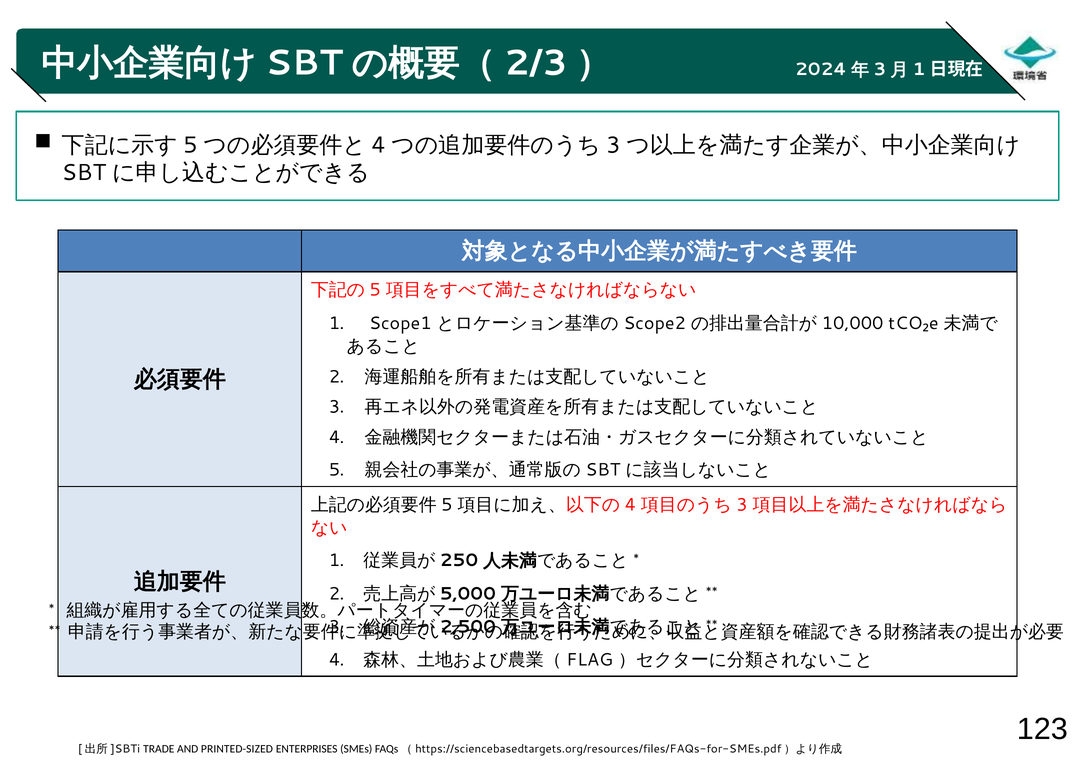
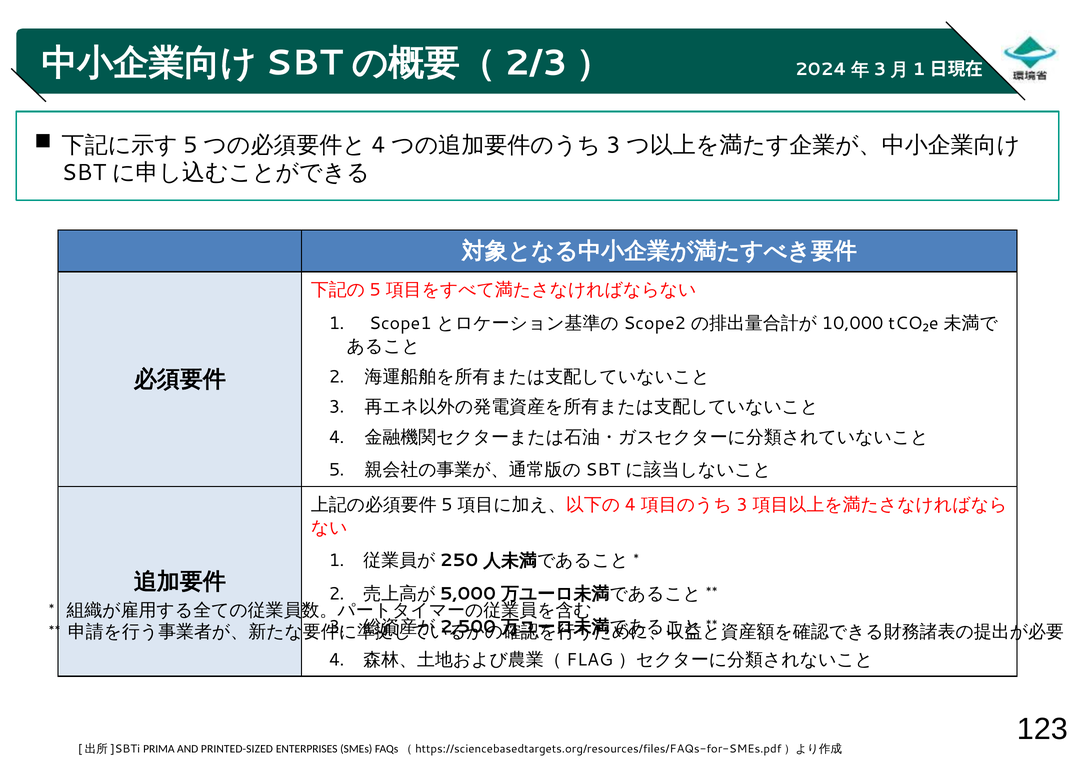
TRADE: TRADE -> PRIMA (159, 749)
